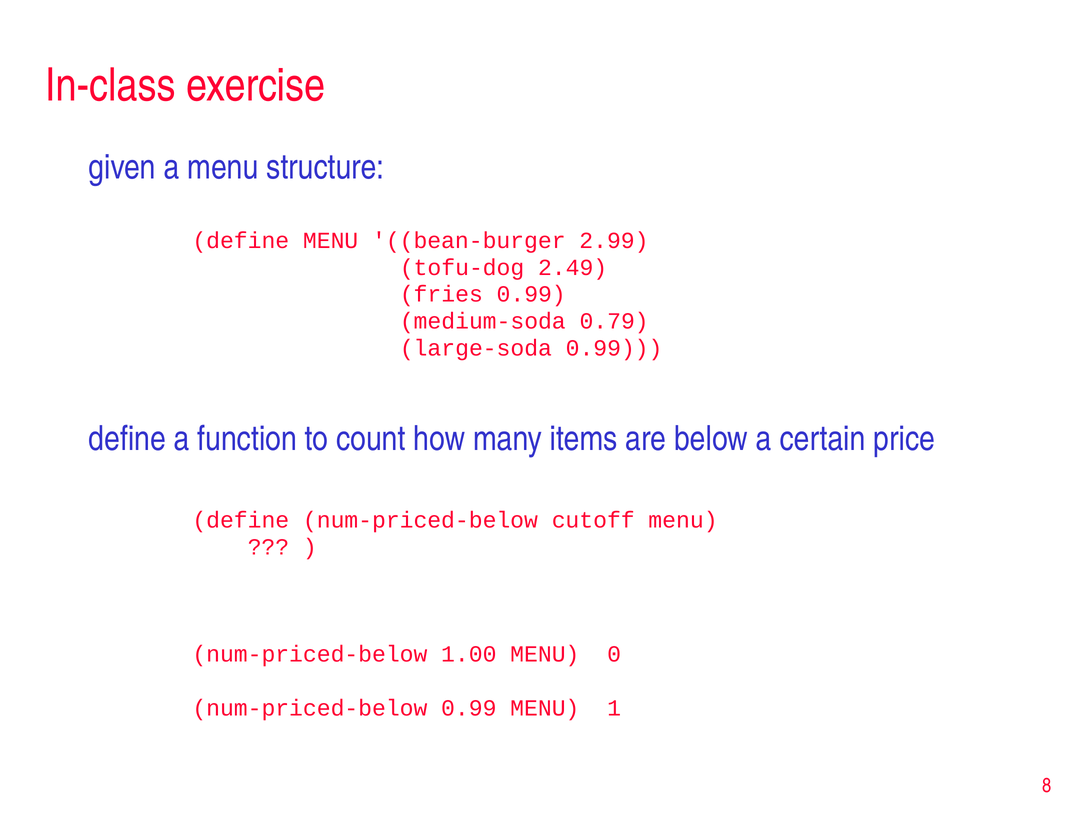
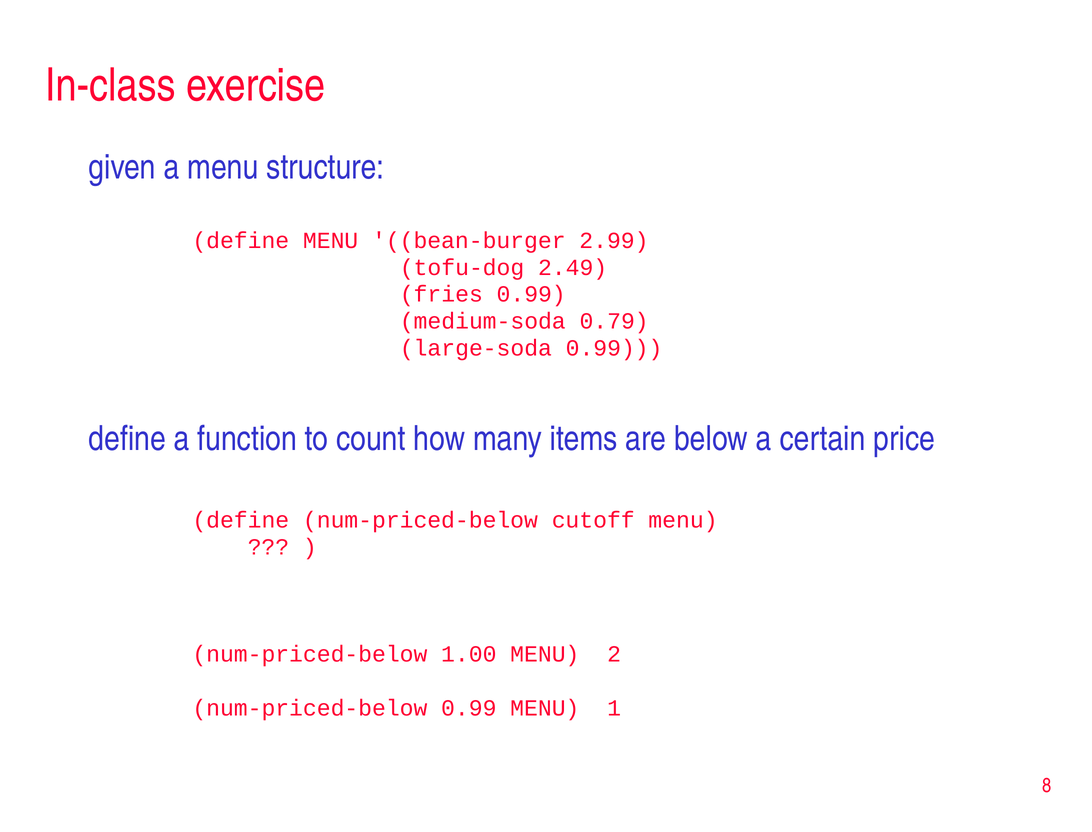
0: 0 -> 2 (614, 654)
